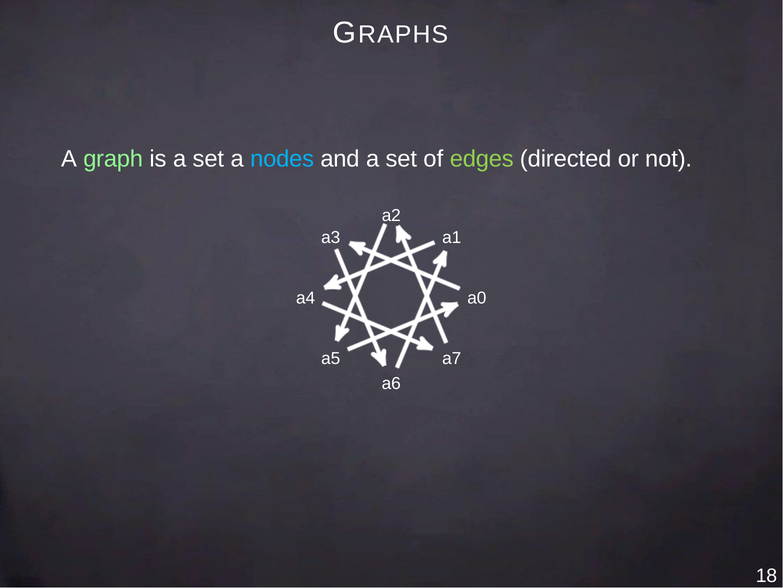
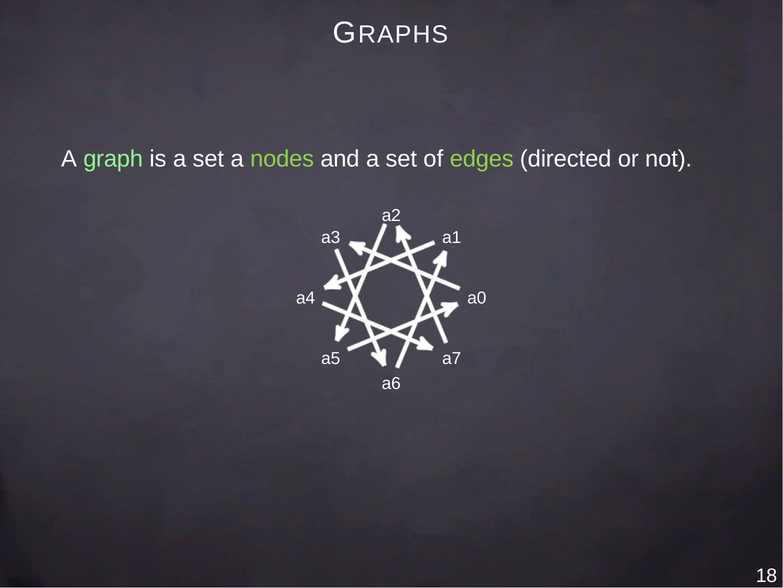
nodes colour: light blue -> light green (282, 159)
